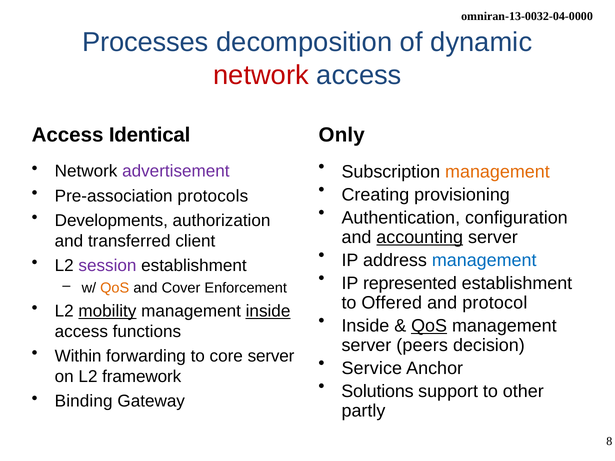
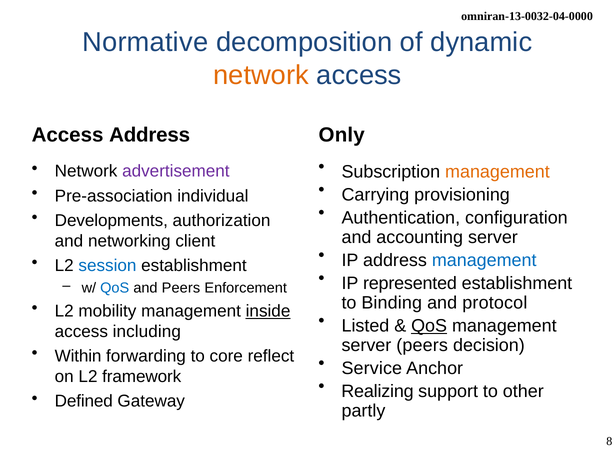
Processes: Processes -> Normative (145, 42)
network colour: red -> orange (261, 75)
Access Identical: Identical -> Address (150, 135)
Creating: Creating -> Carrying (375, 195)
protocols: protocols -> individual (213, 196)
accounting underline: present -> none (420, 237)
transferred: transferred -> networking (129, 241)
session colour: purple -> blue (107, 266)
QoS colour: orange -> blue (115, 288)
and Cover: Cover -> Peers (181, 288)
Offered: Offered -> Binding (392, 303)
mobility underline: present -> none (107, 311)
Inside: Inside -> Listed (365, 326)
functions: functions -> including (147, 332)
core server: server -> reflect (271, 356)
Solutions: Solutions -> Realizing (378, 391)
Binding: Binding -> Defined (84, 401)
